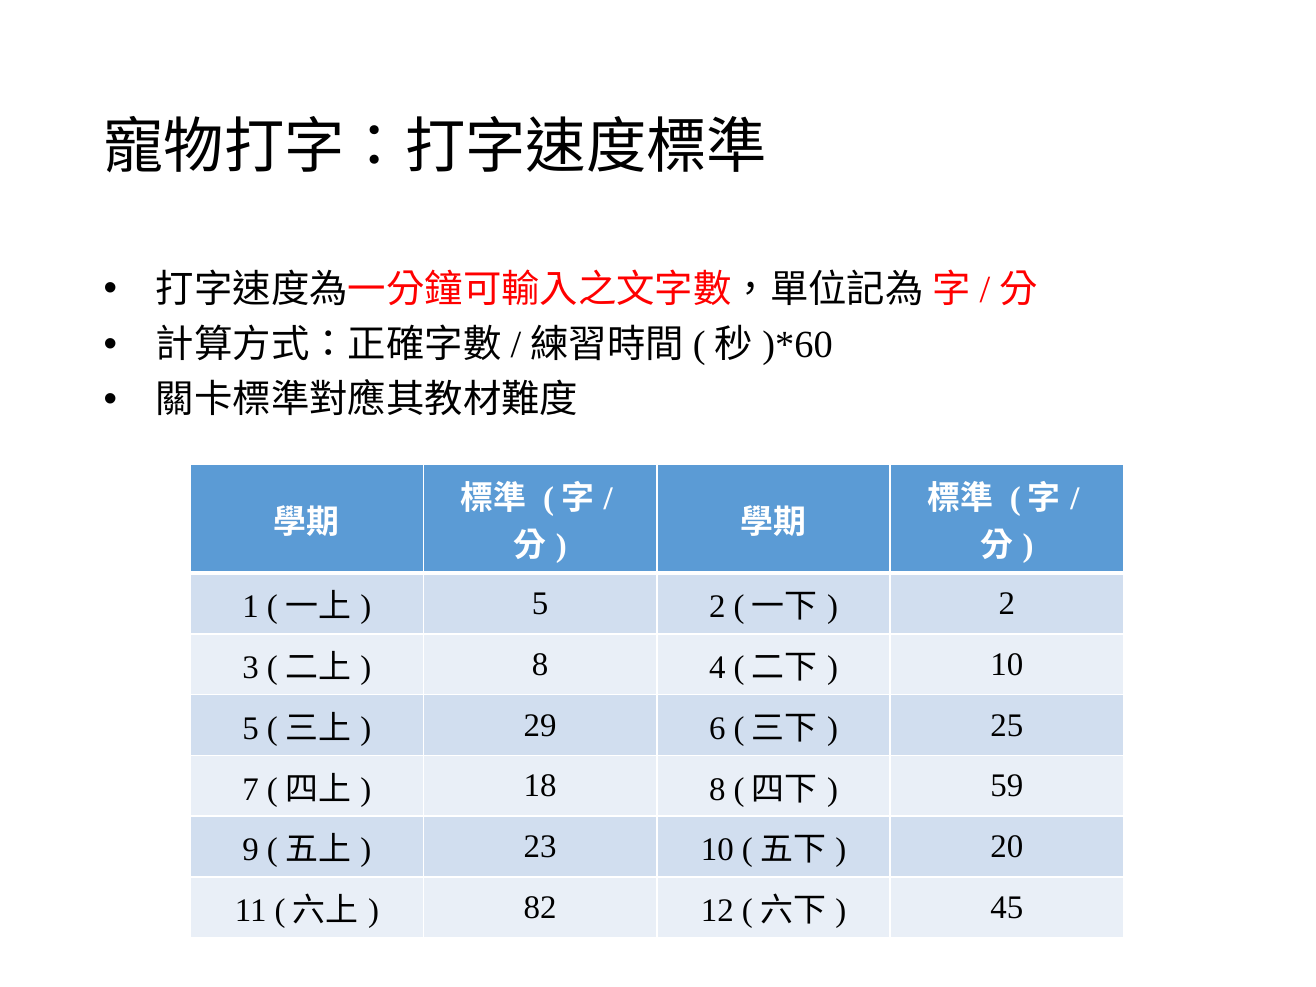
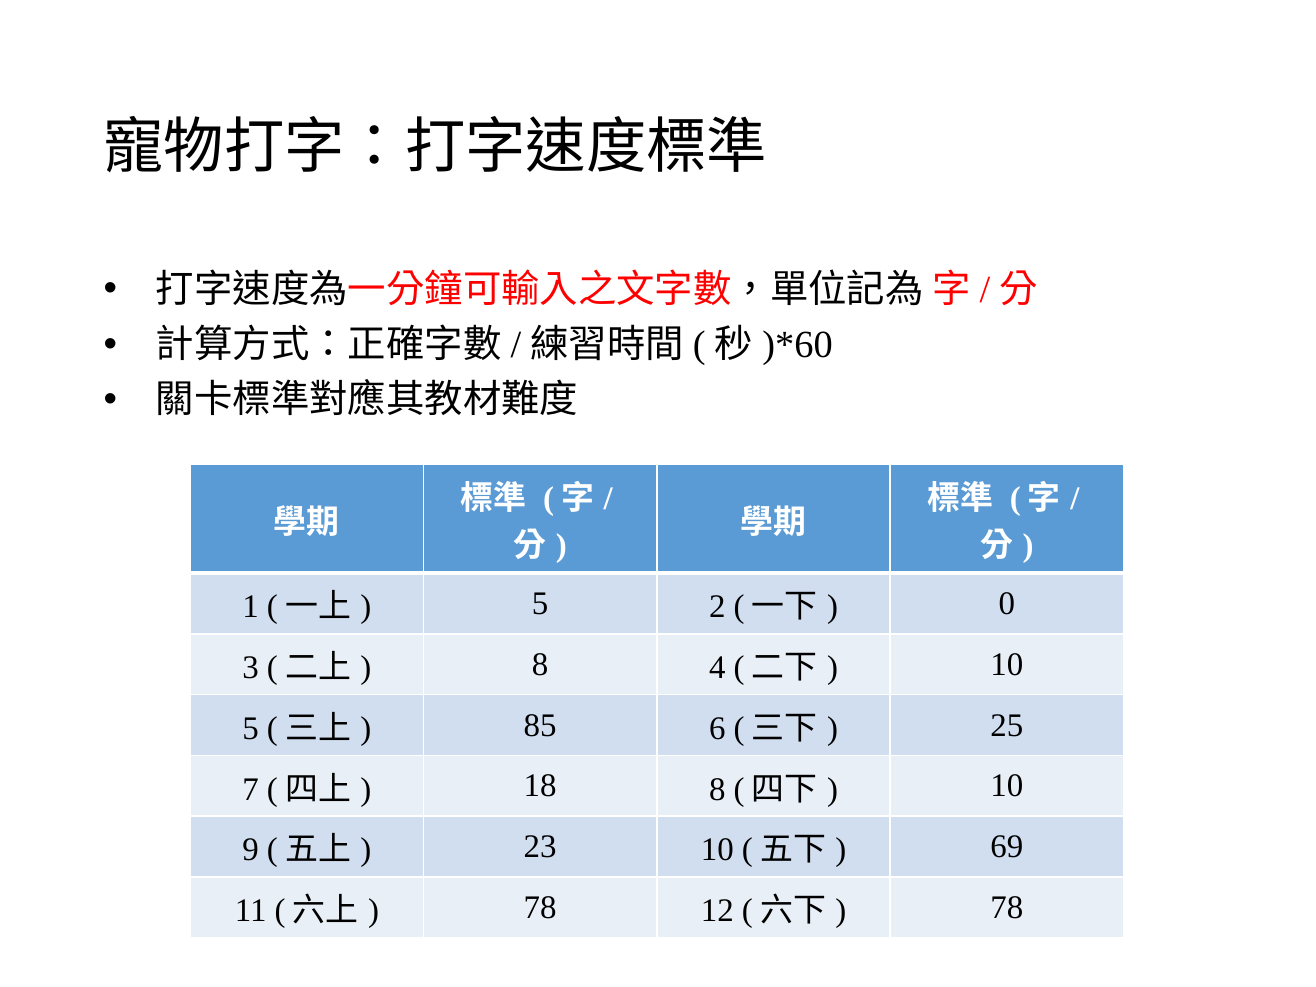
2: 2 -> 0 (1007, 604)
29: 29 -> 85 (540, 725)
59: 59 -> 10 (1007, 786)
20: 20 -> 69 (1007, 847)
82: 82 -> 78 (540, 908)
45: 45 -> 78 (1007, 908)
